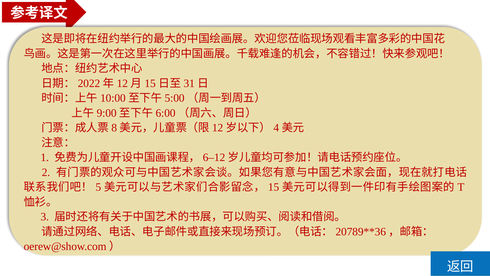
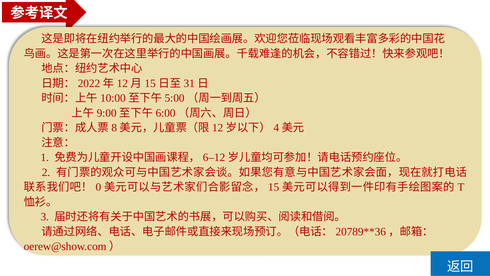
5: 5 -> 0 (98, 187)
